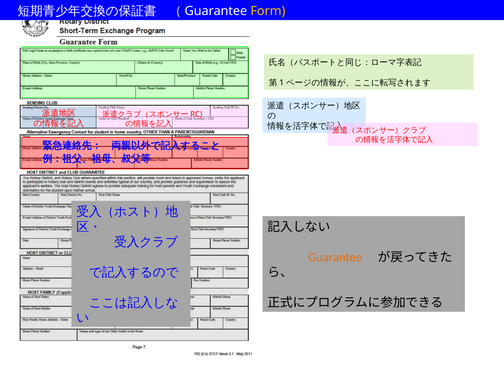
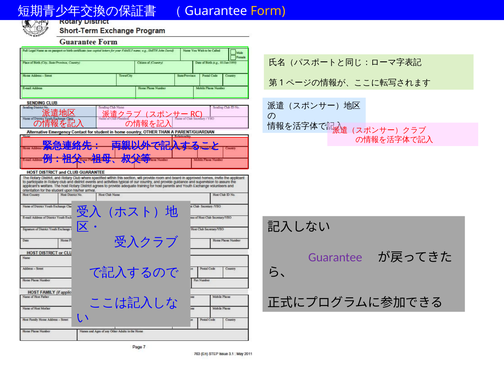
Guarantee colour: orange -> purple (335, 257)
